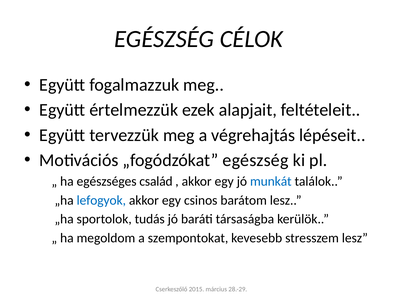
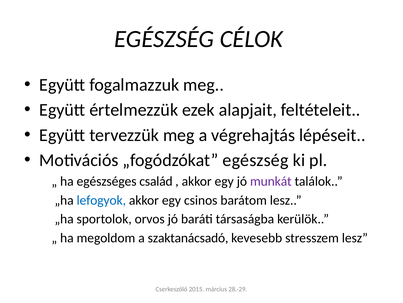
munkát colour: blue -> purple (271, 181)
tudás: tudás -> orvos (150, 219)
szempontokat: szempontokat -> szaktanácsadó (188, 237)
